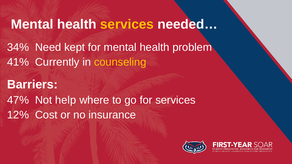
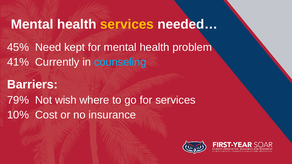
34%: 34% -> 45% (18, 47)
counseling colour: yellow -> light blue (120, 62)
47%: 47% -> 79% (18, 100)
help: help -> wish (66, 100)
12%: 12% -> 10% (18, 115)
